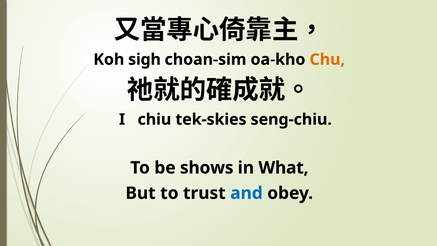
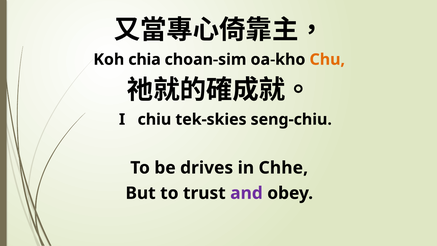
sigh: sigh -> chia (145, 59)
shows: shows -> drives (207, 168)
What: What -> Chhe (283, 168)
and colour: blue -> purple (246, 193)
